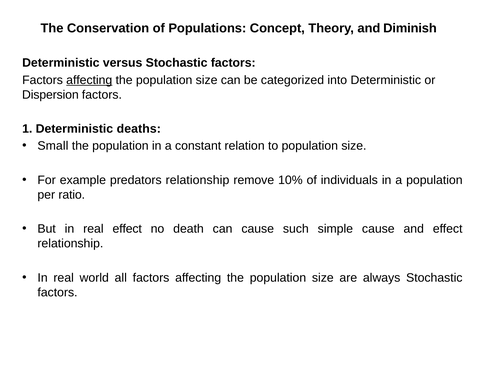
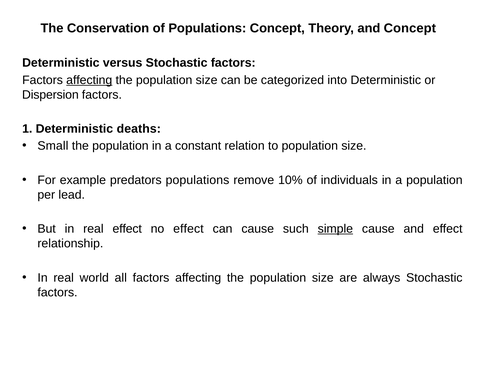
and Diminish: Diminish -> Concept (410, 28)
predators relationship: relationship -> populations (197, 180)
ratio: ratio -> lead (72, 195)
no death: death -> effect (188, 229)
simple underline: none -> present (335, 229)
